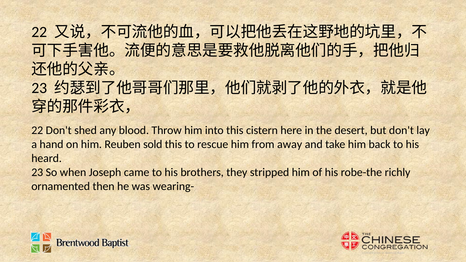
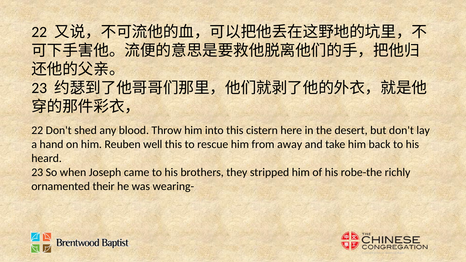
sold: sold -> well (153, 144)
then: then -> their (104, 186)
